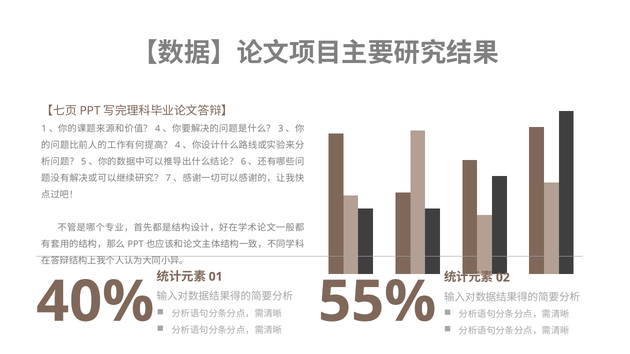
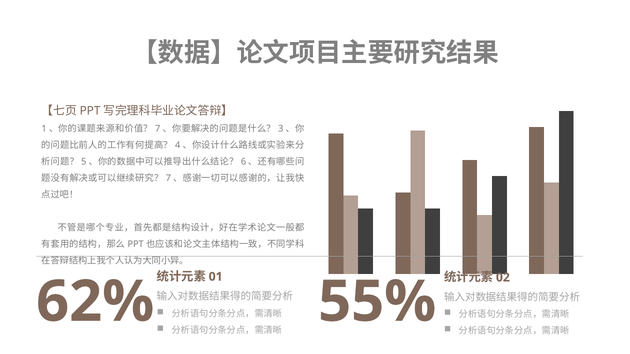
4: 4 -> 7 (158, 129)
40%: 40% -> 62% (95, 302)
